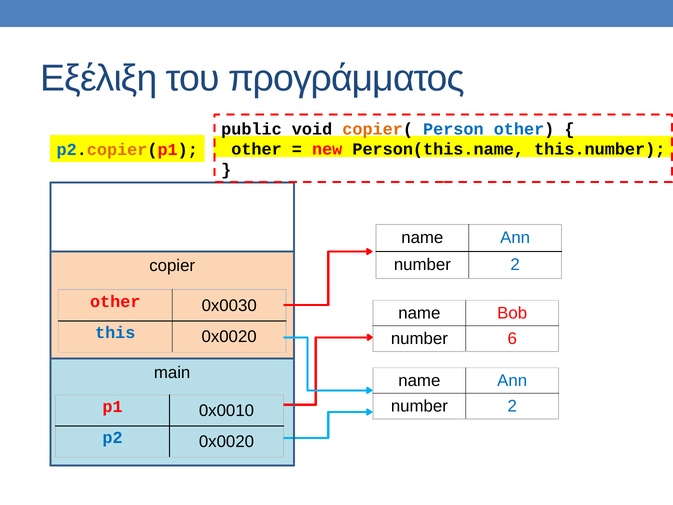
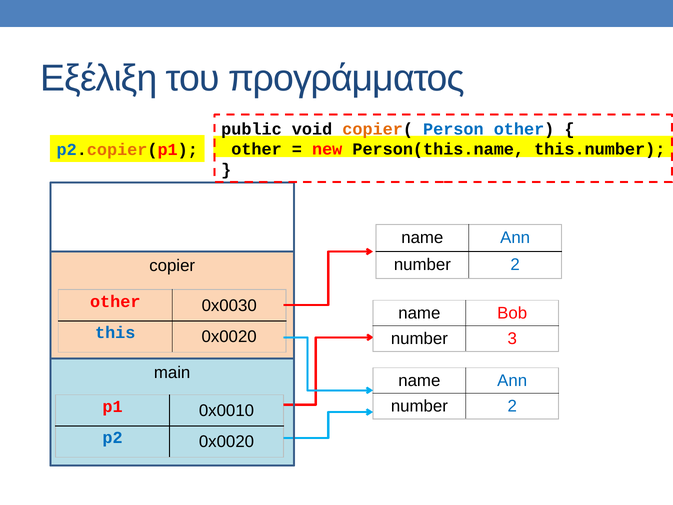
6: 6 -> 3 (512, 339)
